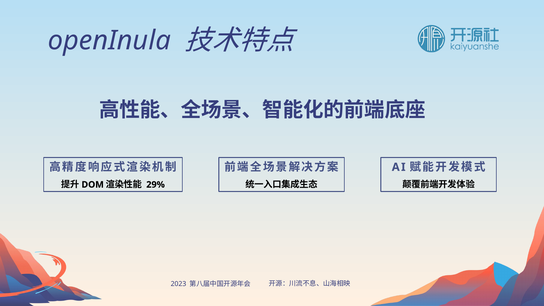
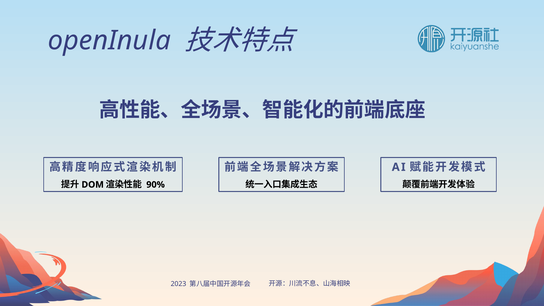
29%: 29% -> 90% (156, 185)
